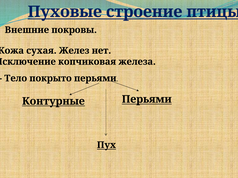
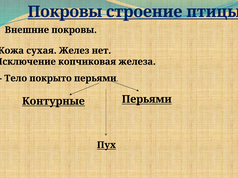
Пуховые: Пуховые -> Покровы (65, 12)
